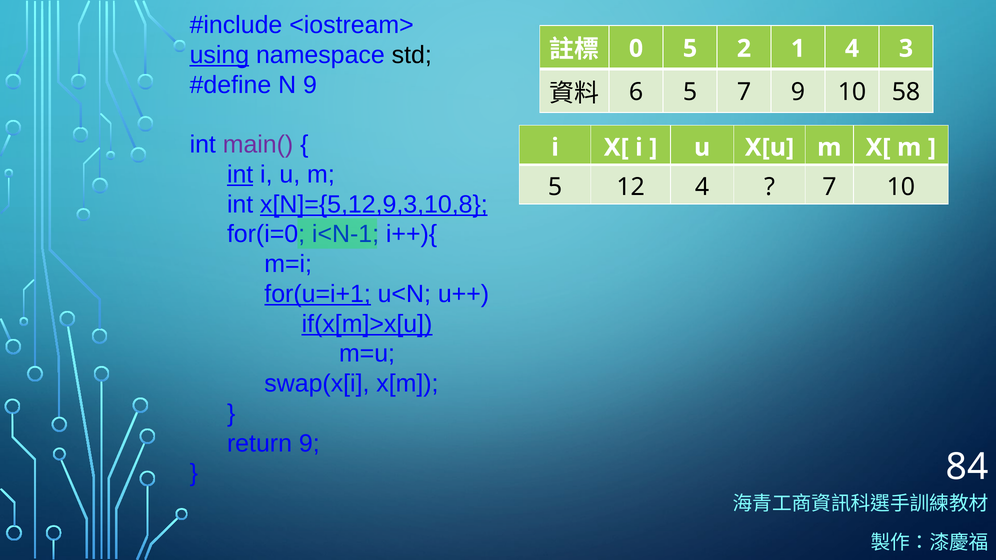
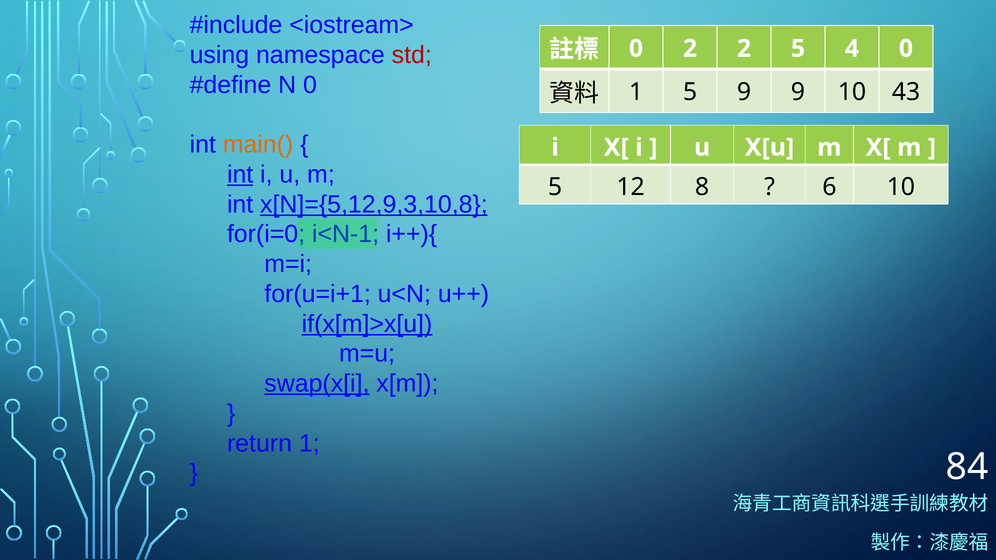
0 5: 5 -> 2 (690, 49)
2 1: 1 -> 5 (798, 49)
4 3: 3 -> 0 (906, 49)
using underline: present -> none (219, 55)
std colour: black -> red (412, 55)
N 9: 9 -> 0 (310, 85)
6: 6 -> 1 (636, 92)
5 7: 7 -> 9 (744, 92)
58: 58 -> 43 (906, 92)
main( colour: purple -> orange (258, 145)
12 4: 4 -> 8 (702, 187)
7: 7 -> 6 (829, 187)
for(u=i+1 underline: present -> none (318, 294)
swap(x[i underline: none -> present (317, 384)
return 9: 9 -> 1 (309, 444)
